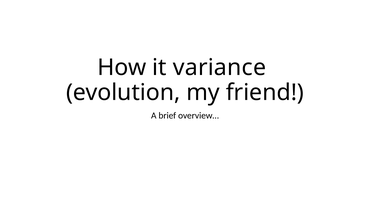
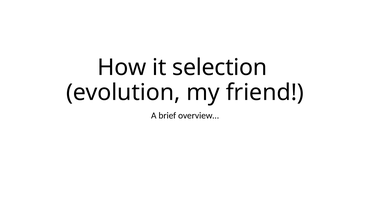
variance: variance -> selection (220, 68)
